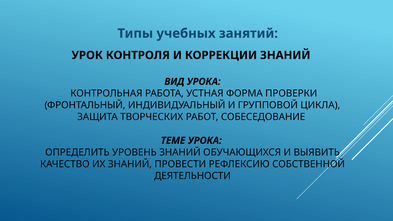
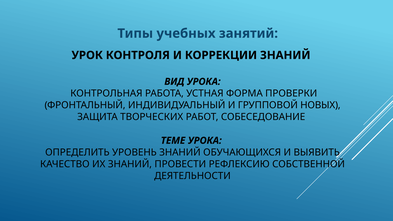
ЦИКЛА: ЦИКЛА -> НОВЫХ (320, 105)
